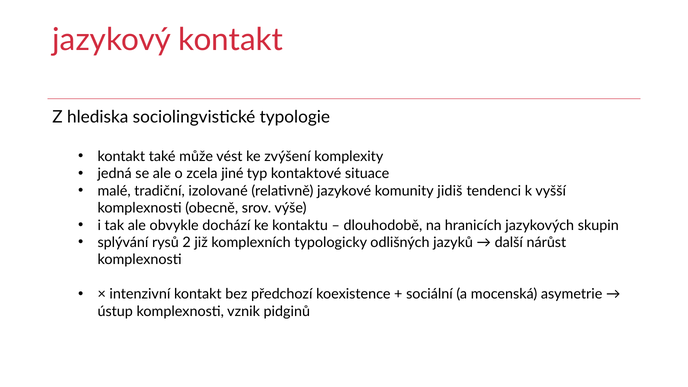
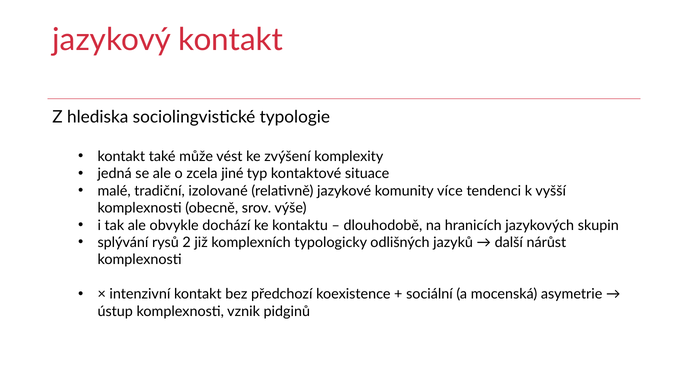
jidiš: jidiš -> více (450, 191)
